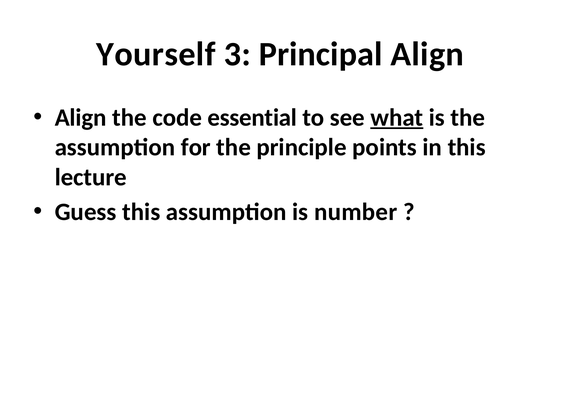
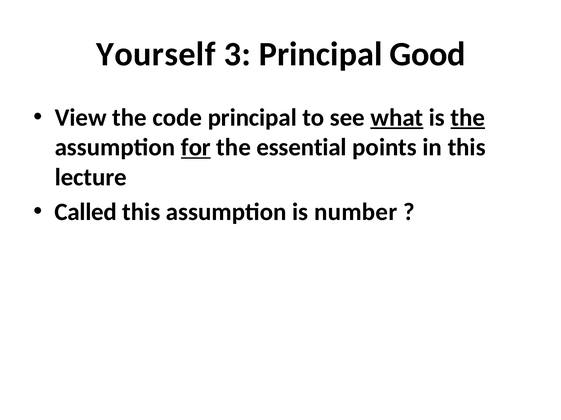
Principal Align: Align -> Good (428, 54)
Align: Align -> View (81, 118)
code essential: essential -> principal (252, 118)
the underline: none -> present (468, 118)
for underline: none -> present (196, 148)
principle: principle -> essential (302, 148)
Guess: Guess -> Called (86, 212)
